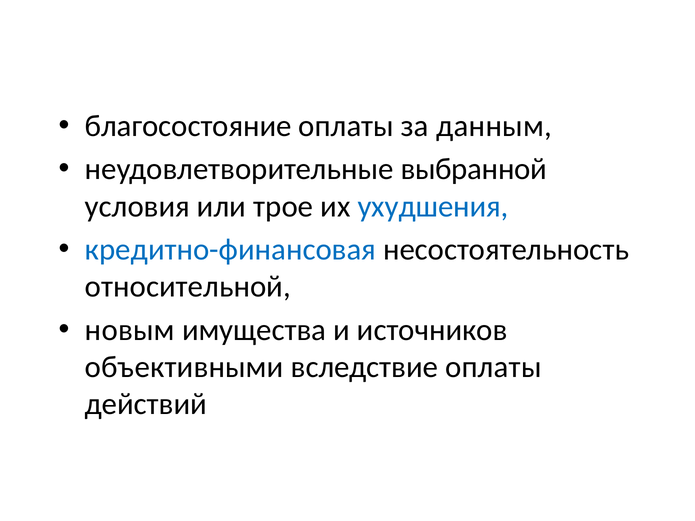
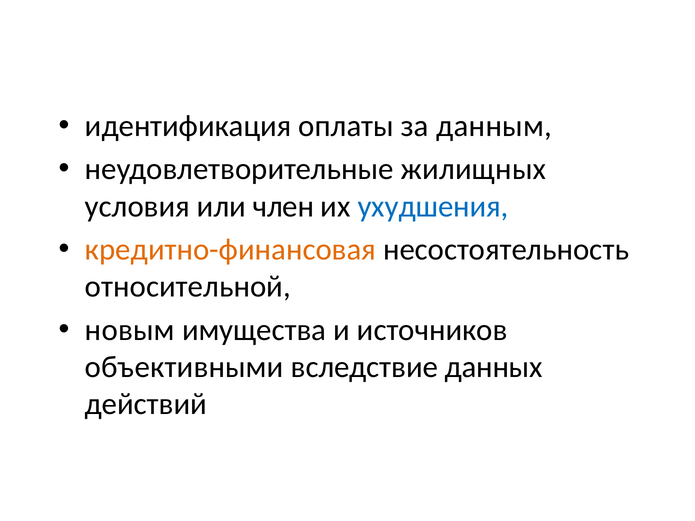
благосостояние: благосостояние -> идентификация (188, 126)
выбранной: выбранной -> жилищных (473, 169)
трое: трое -> член (283, 206)
кредитно-финансовая colour: blue -> orange (231, 250)
вследствие оплаты: оплаты -> данных (494, 367)
